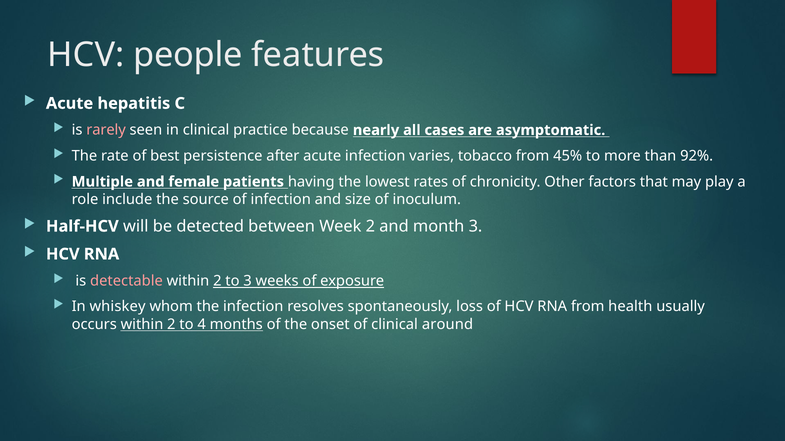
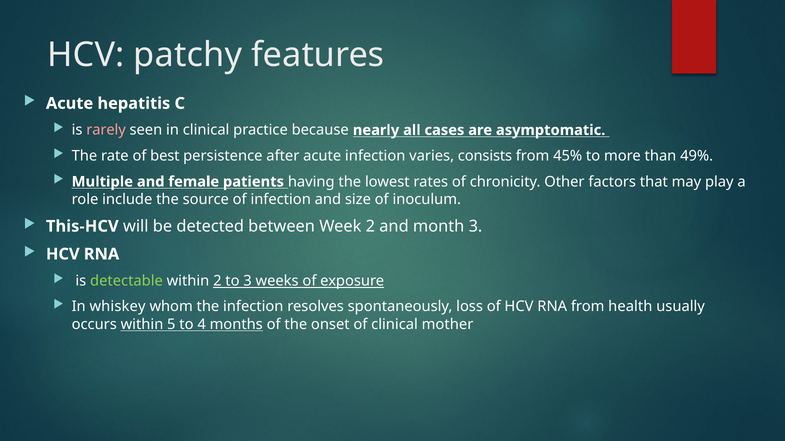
people: people -> patchy (188, 55)
tobacco: tobacco -> consists (485, 156)
92%: 92% -> 49% (697, 156)
Half-HCV: Half-HCV -> This-HCV (82, 227)
detectable colour: pink -> light green (126, 281)
occurs within 2: 2 -> 5 (171, 325)
around: around -> mother (448, 325)
